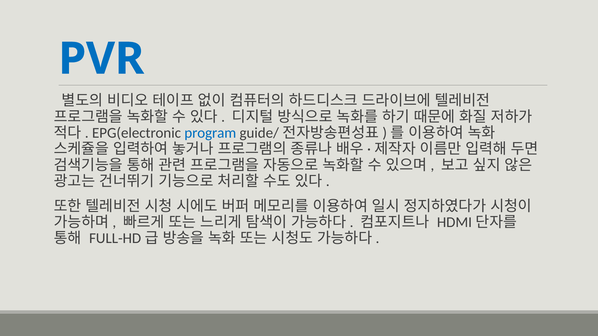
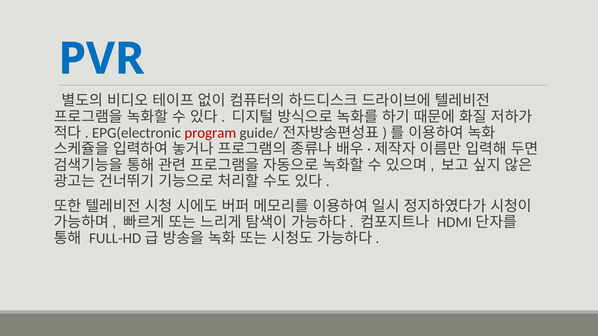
program colour: blue -> red (210, 133)
